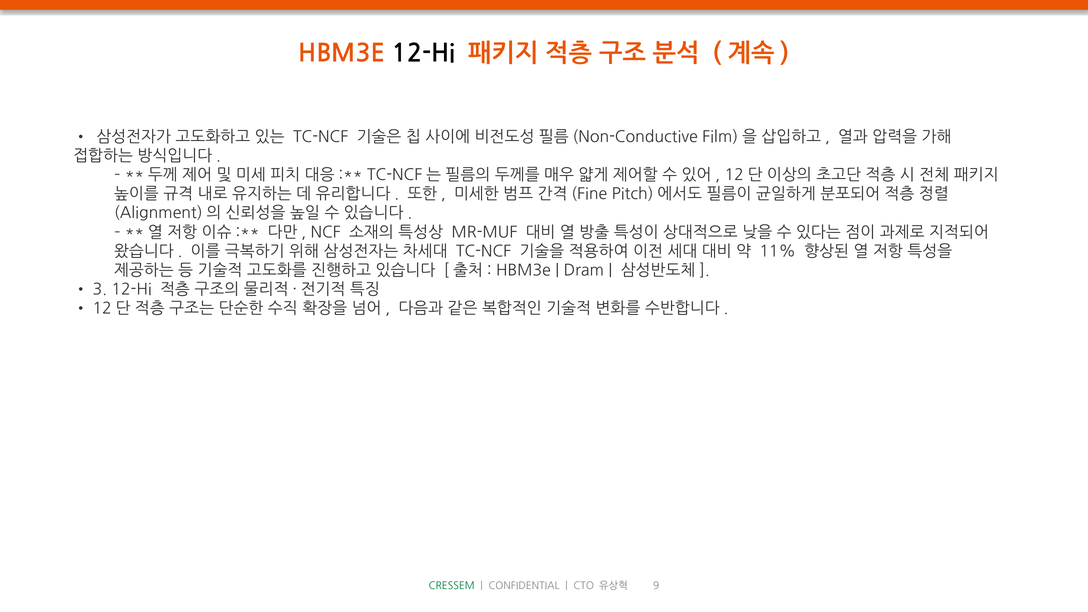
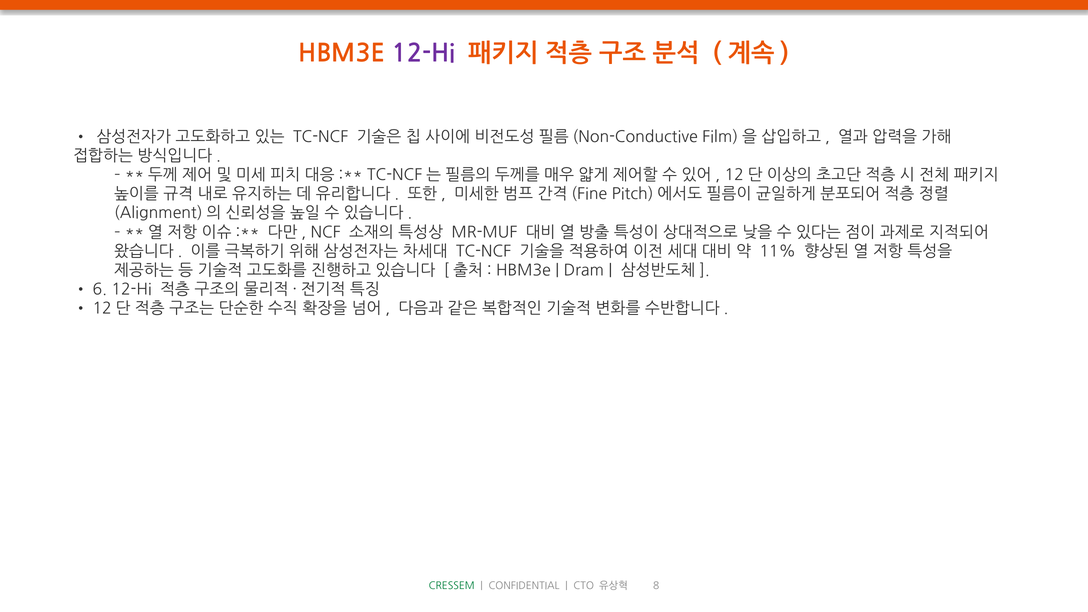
12-Hi colour: black -> purple (424, 53)
3: 3 -> 6 (100, 289)
9: 9 -> 8 (656, 586)
